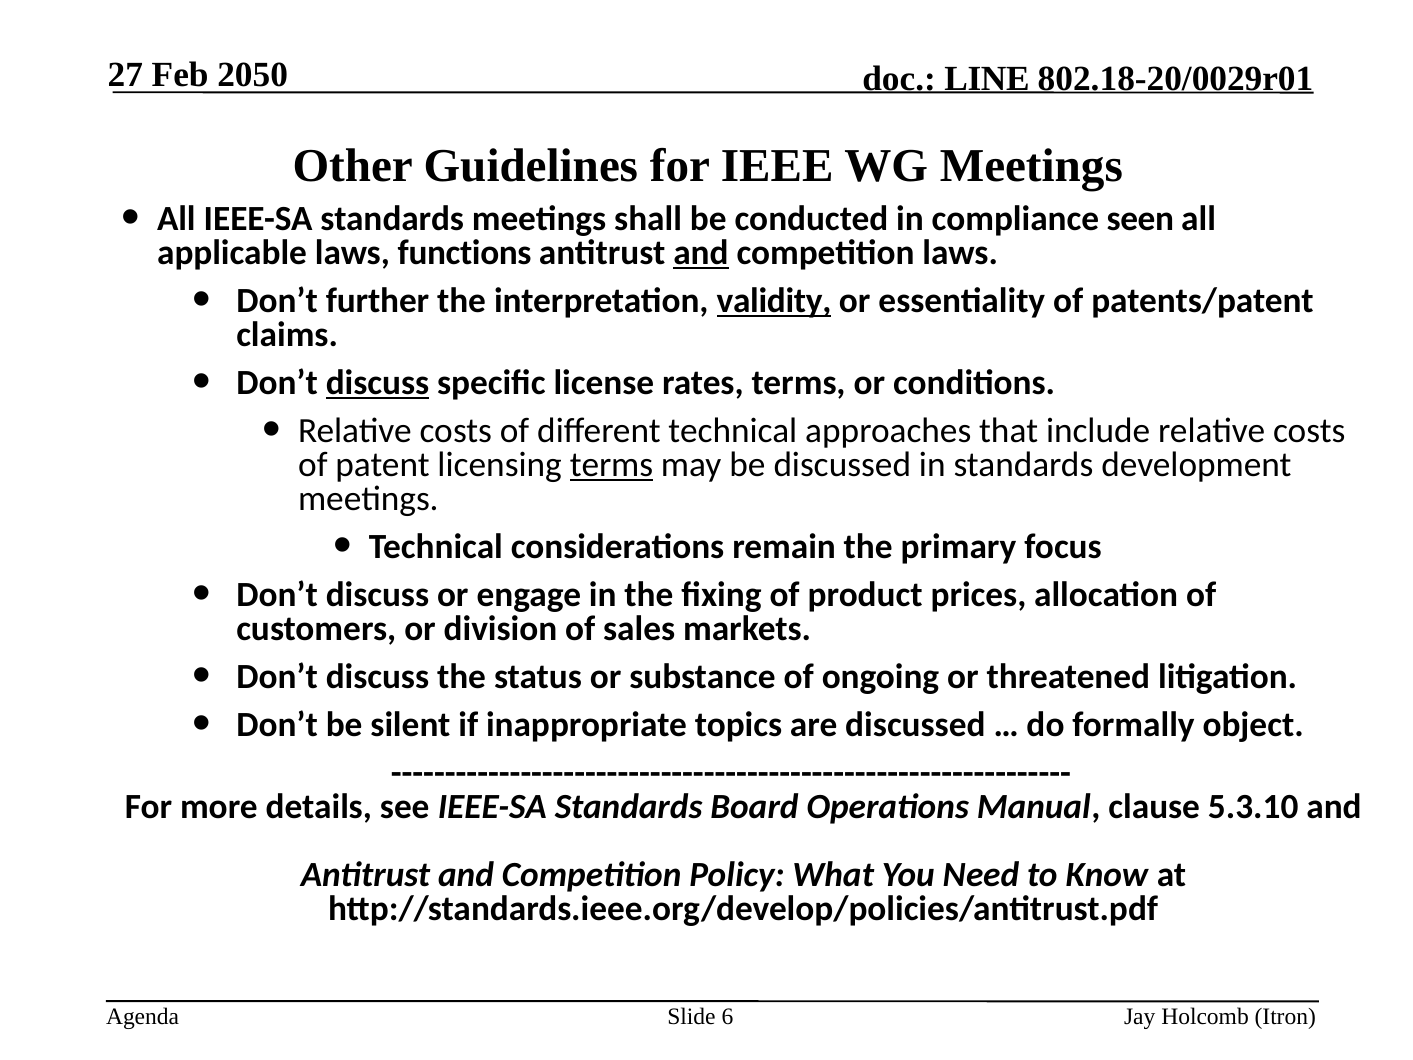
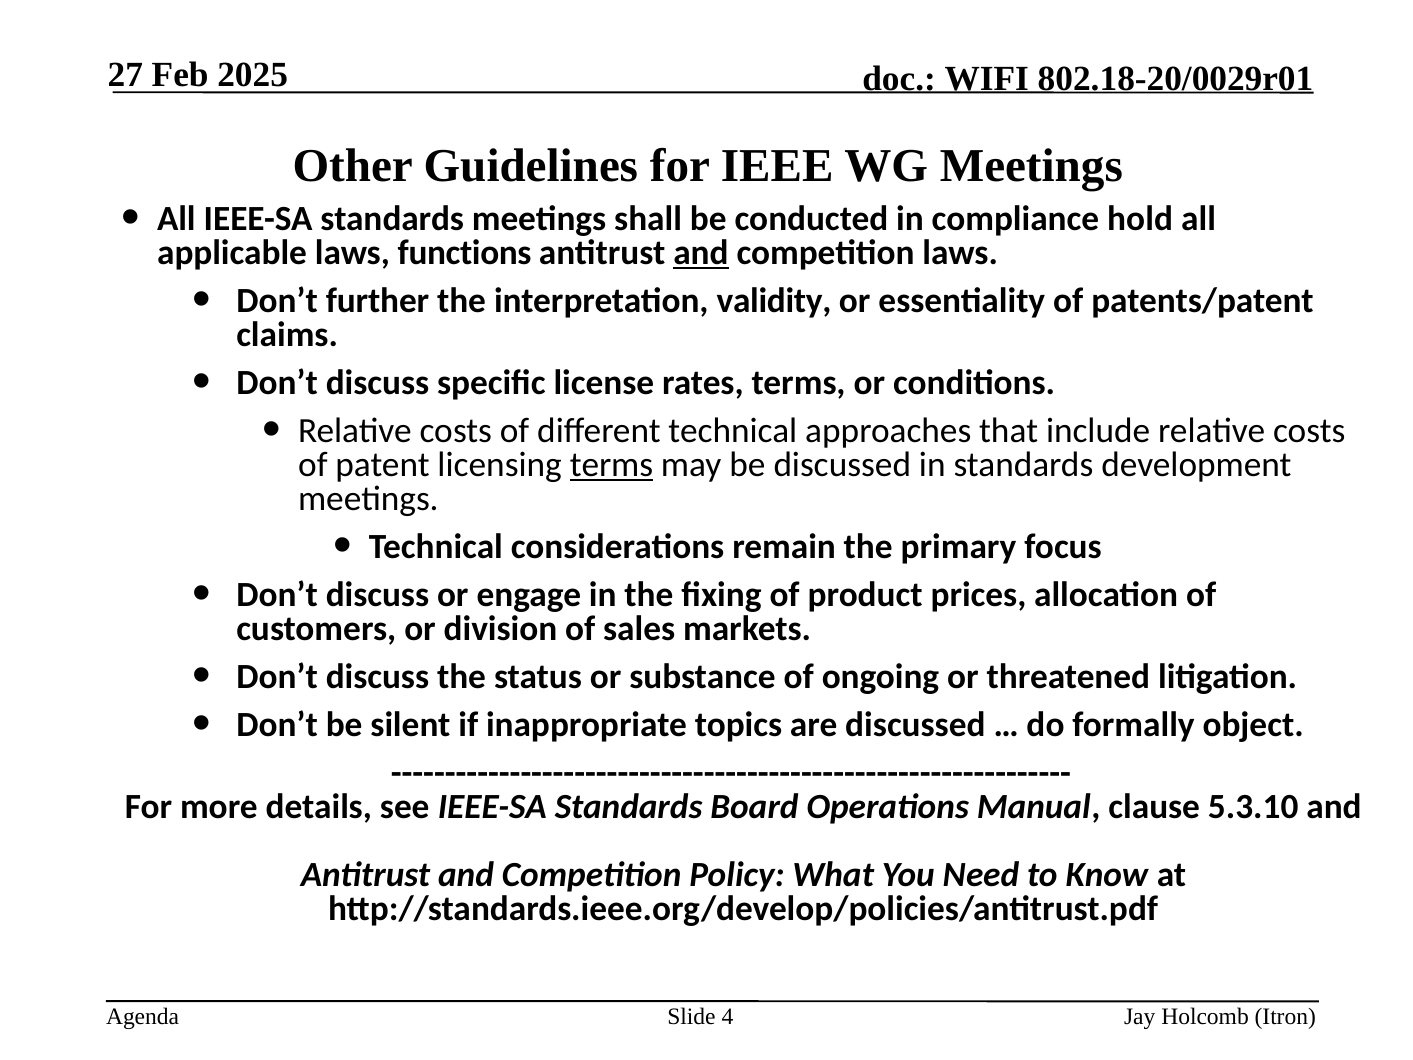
2050: 2050 -> 2025 (253, 75)
LINE: LINE -> WIFI (987, 79)
seen: seen -> hold (1140, 219)
validity underline: present -> none (774, 301)
discuss underline: present -> none (377, 383)
6: 6 -> 4 (727, 1016)
